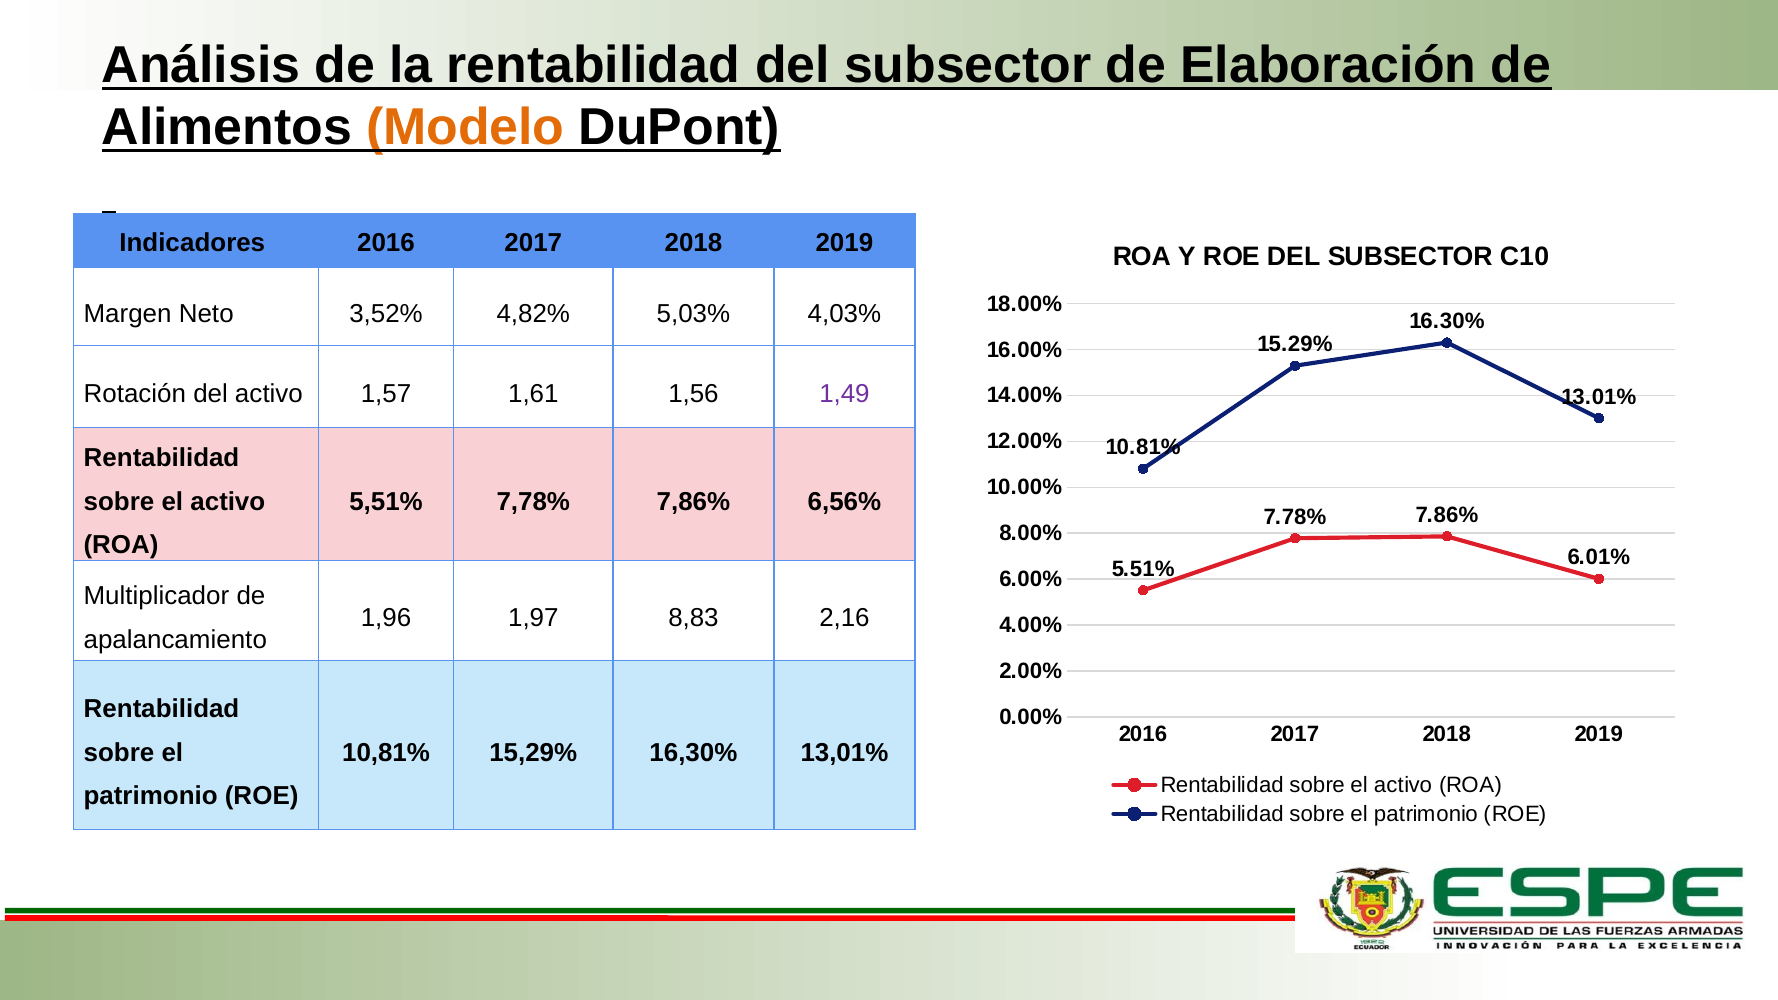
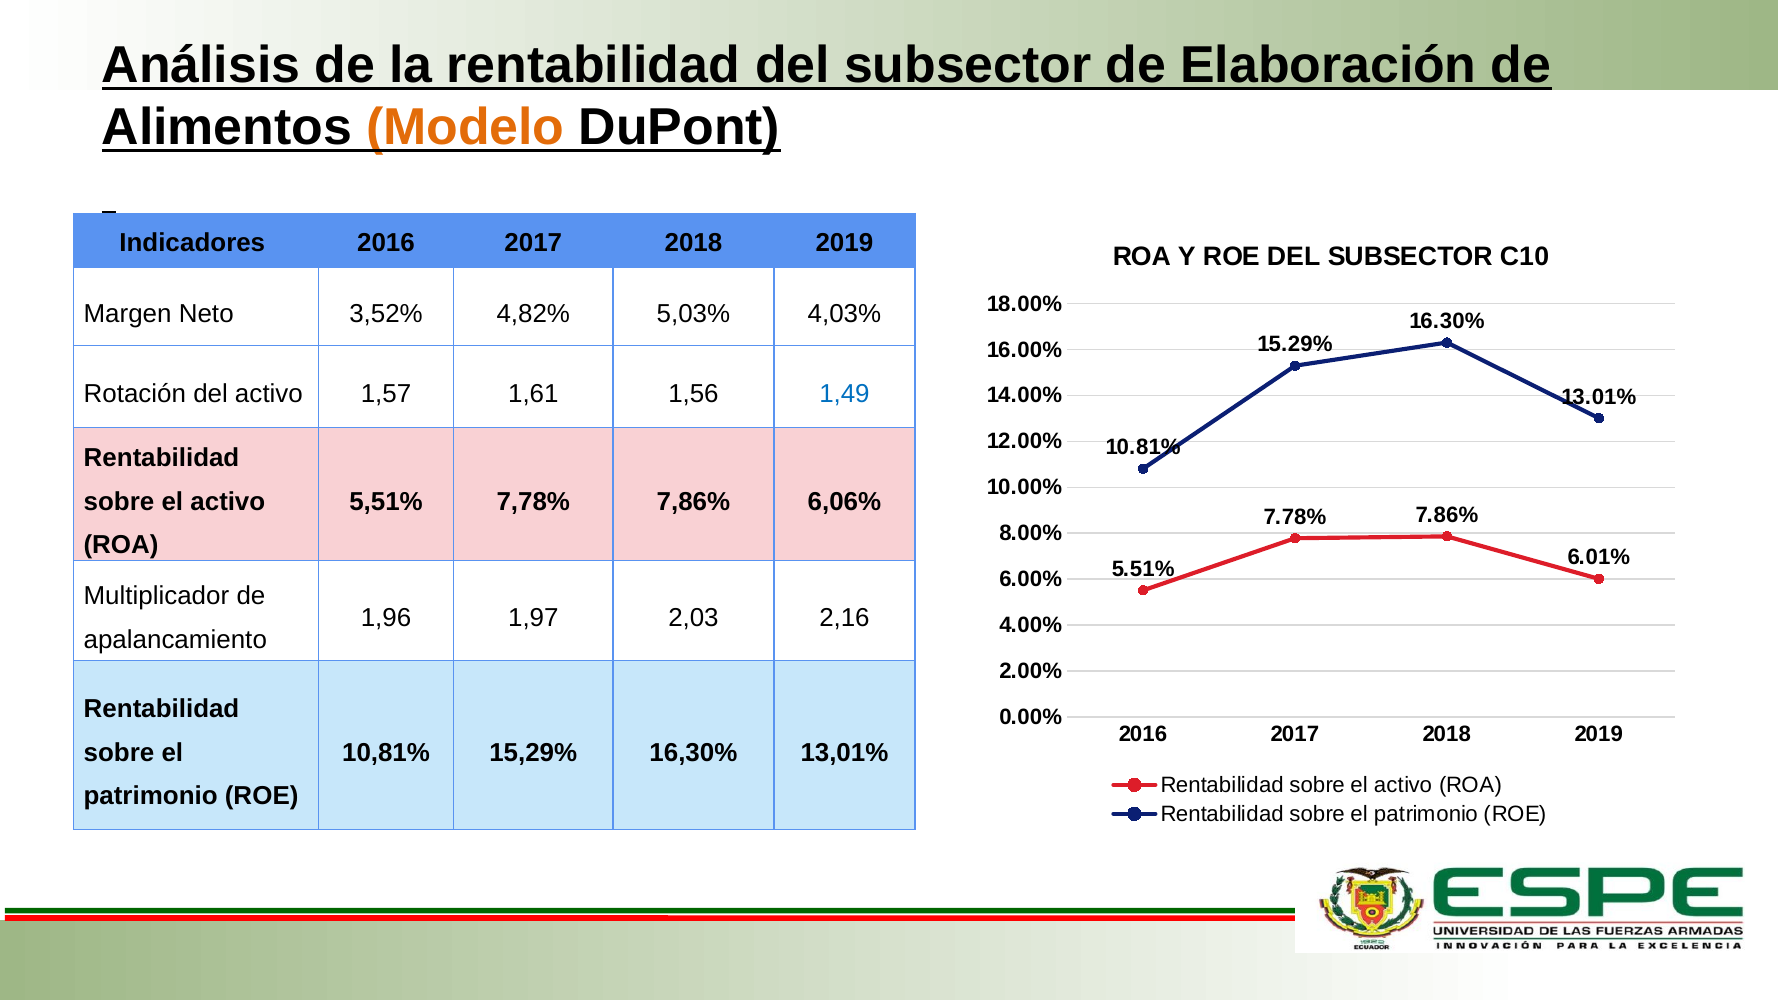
1,49 colour: purple -> blue (844, 394)
6,56%: 6,56% -> 6,06% (844, 502)
8,83: 8,83 -> 2,03 (693, 618)
